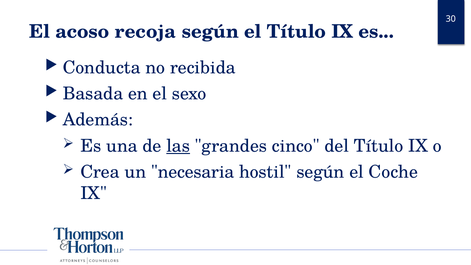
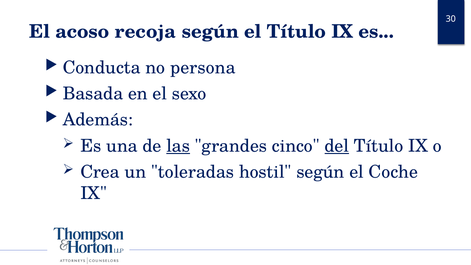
recibida: recibida -> persona (203, 68)
del underline: none -> present (337, 146)
necesaria: necesaria -> toleradas (193, 172)
